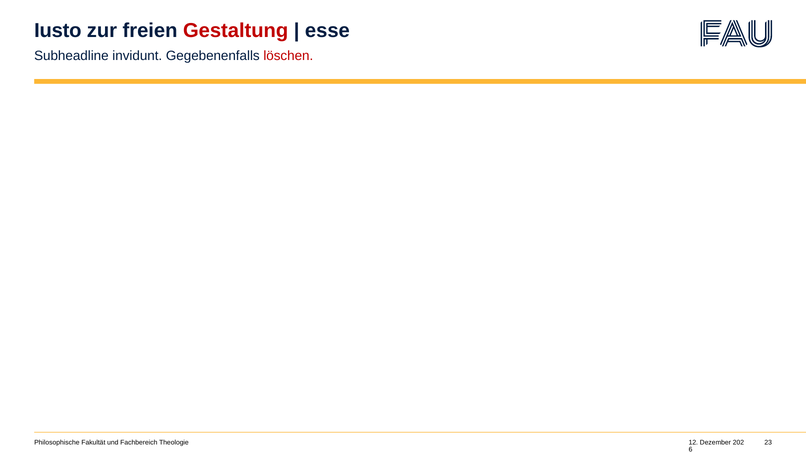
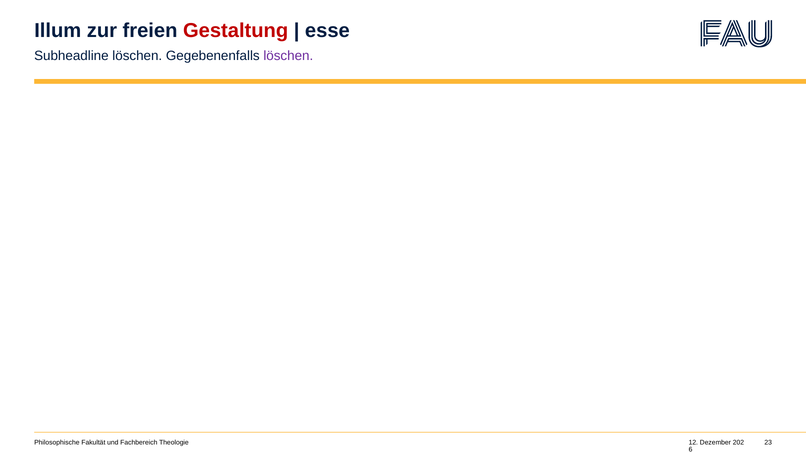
Iusto: Iusto -> Illum (58, 31)
Subheadline invidunt: invidunt -> löschen (137, 56)
löschen colour: red -> purple (288, 56)
